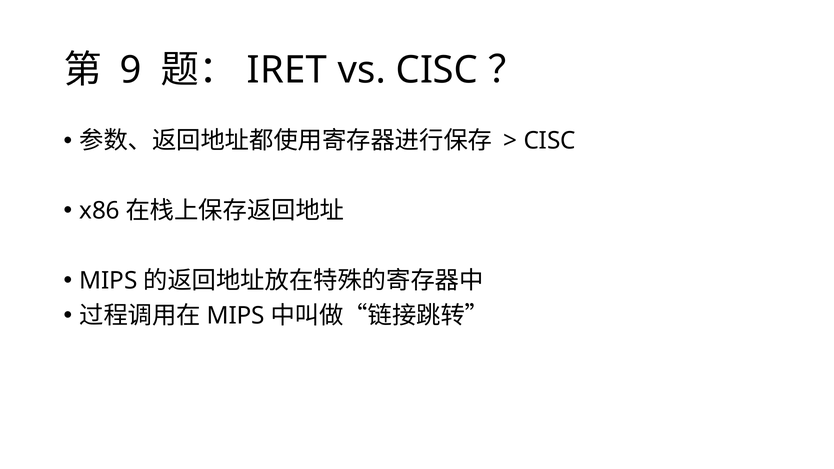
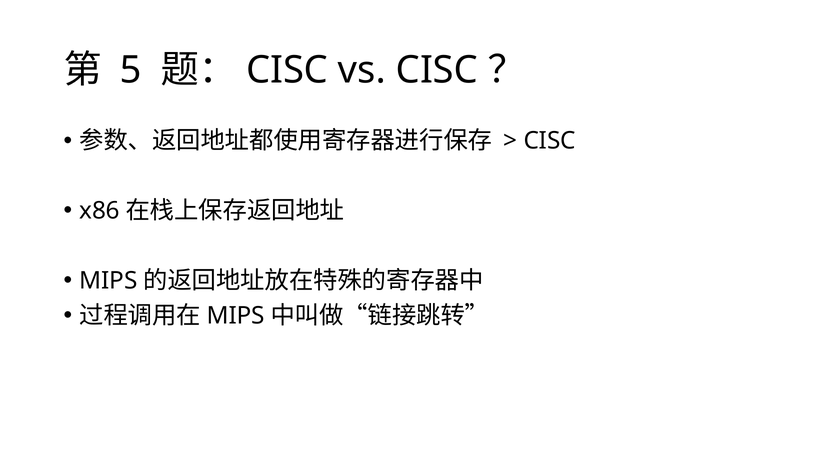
9: 9 -> 5 (130, 70)
IRET: IRET -> CISC (287, 70)
